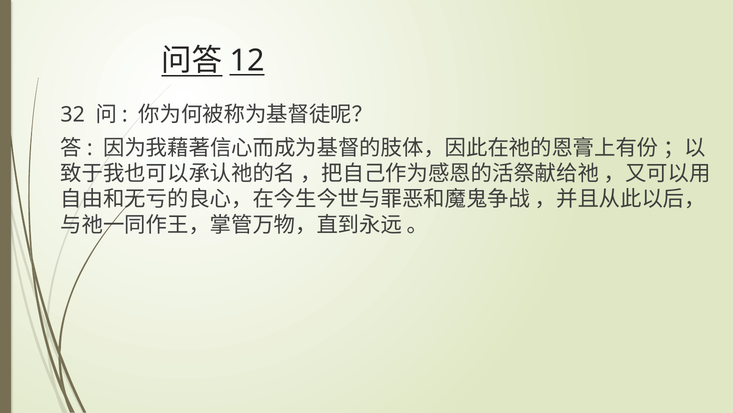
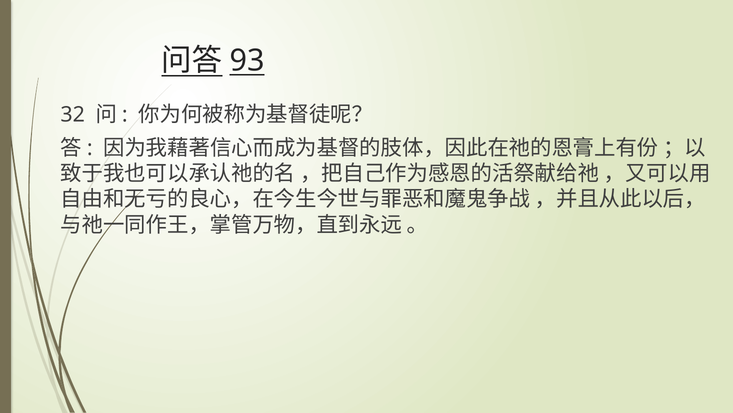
12: 12 -> 93 (247, 61)
